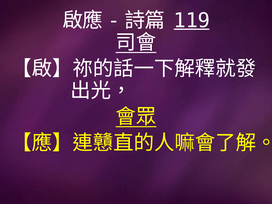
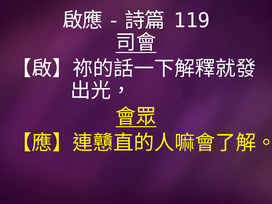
119 underline: present -> none (192, 21)
